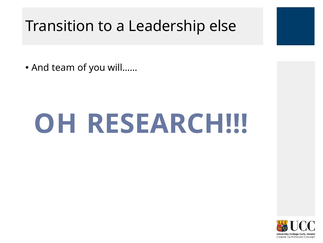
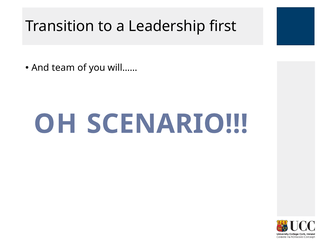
else: else -> first (223, 26)
RESEARCH: RESEARCH -> SCENARIO (167, 124)
